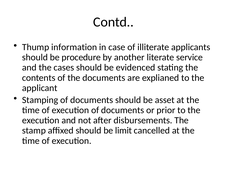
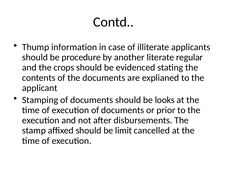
service: service -> regular (190, 57)
cases: cases -> crops (64, 68)
asset: asset -> looks (165, 100)
